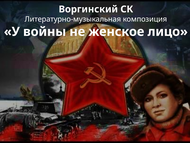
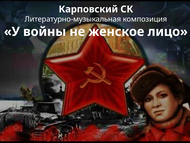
Воргинский: Воргинский -> Карповский (88, 9)
